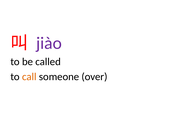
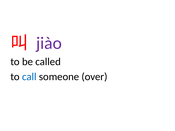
call colour: orange -> blue (29, 77)
